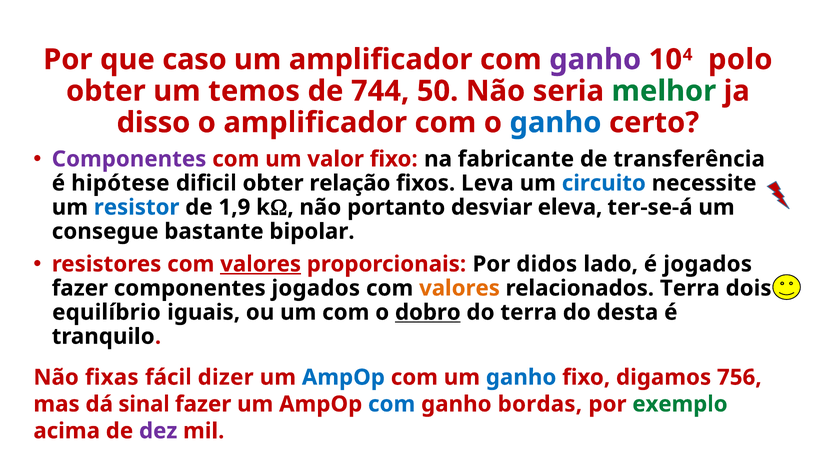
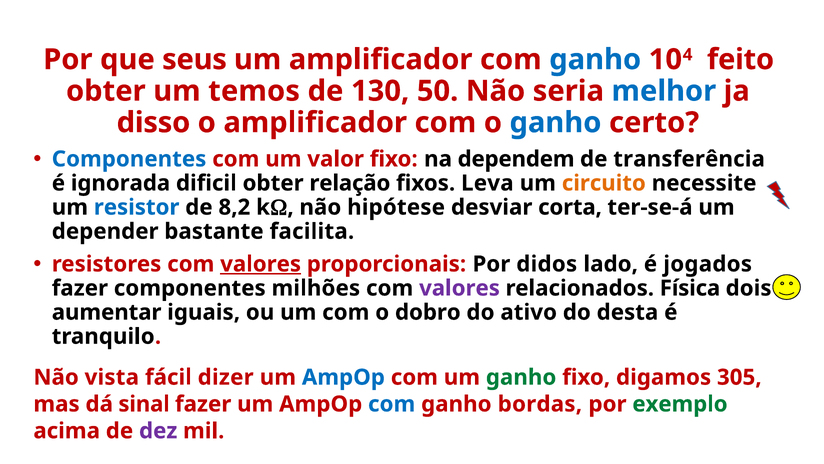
caso: caso -> seus (195, 59)
ganho colour: purple -> blue (595, 59)
polo: polo -> feito (741, 59)
744: 744 -> 130 (380, 91)
melhor colour: green -> blue (664, 91)
Componentes colour: purple -> blue (129, 159)
fabricante: fabricante -> dependem (516, 159)
hipótese: hipótese -> ignorada (120, 183)
circuito colour: blue -> orange (604, 183)
1,9: 1,9 -> 8,2 (234, 207)
portanto: portanto -> hipótese (396, 207)
eleva: eleva -> corta (570, 207)
consegue: consegue -> depender (105, 231)
bipolar: bipolar -> facilita (312, 231)
componentes jogados: jogados -> milhões (316, 288)
valores colour: orange -> purple (460, 288)
relacionados Terra: Terra -> Física (690, 288)
equilíbrio: equilíbrio -> aumentar (107, 312)
dobro underline: present -> none (428, 312)
do terra: terra -> ativo (529, 312)
fixas: fixas -> vista (112, 377)
ganho colour: blue -> green (521, 377)
756: 756 -> 305 (739, 377)
